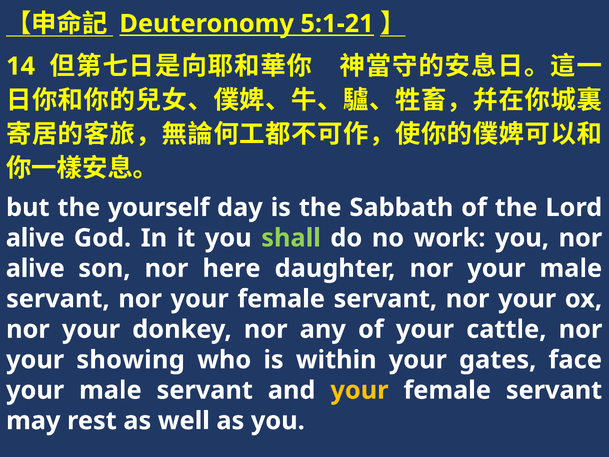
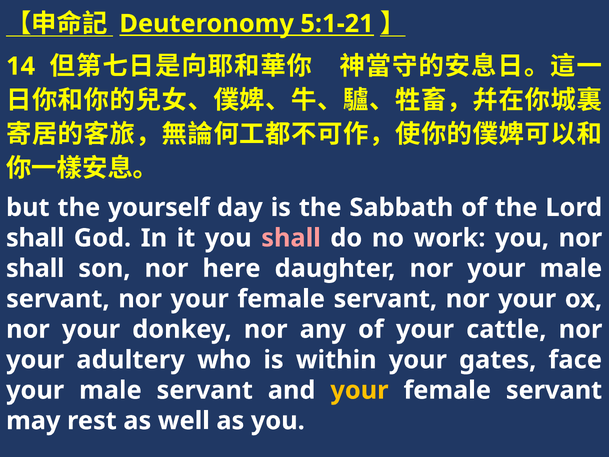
alive: alive -> shall (35, 238)
shall colour: light green -> pink (291, 238)
alive: alive -> shall (35, 268)
showing: showing -> adultery (131, 360)
